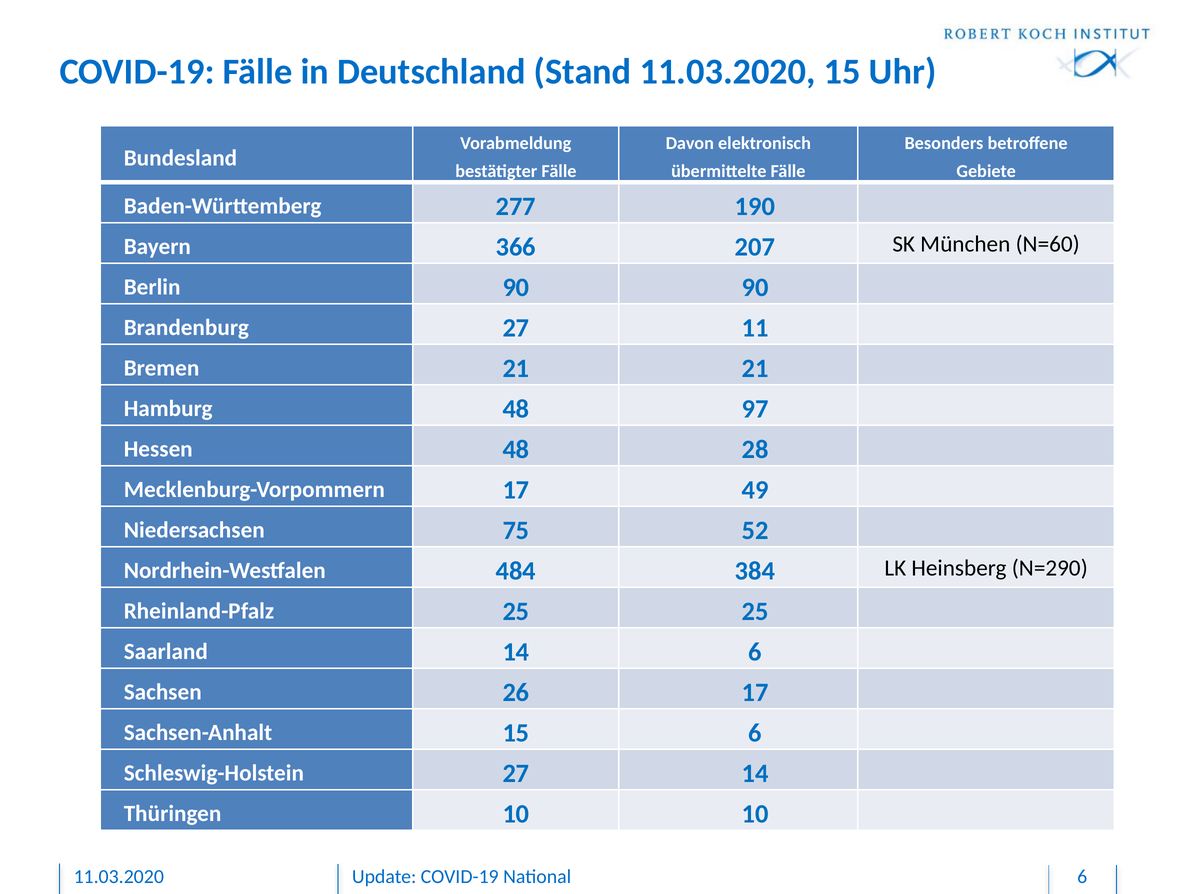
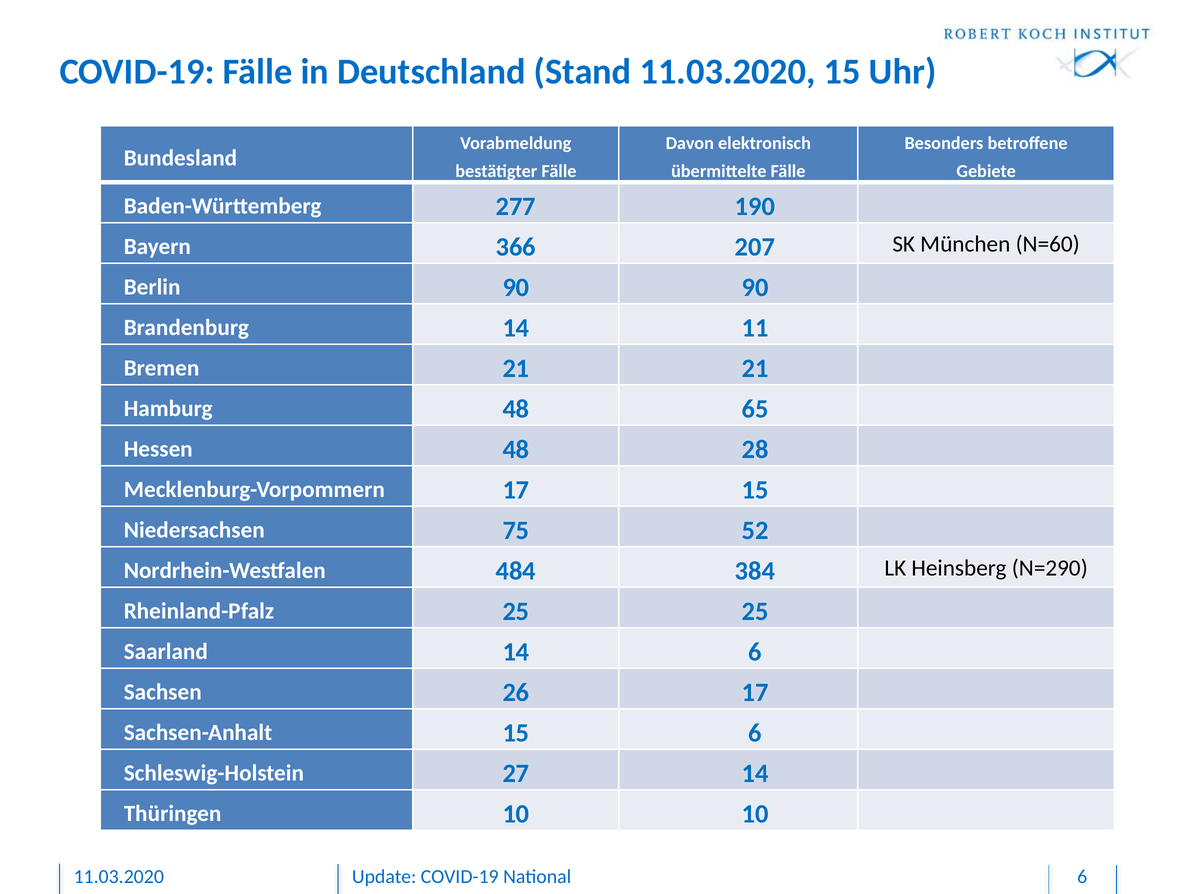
Brandenburg 27: 27 -> 14 (516, 328)
97: 97 -> 65 (755, 409)
17 49: 49 -> 15 (755, 490)
